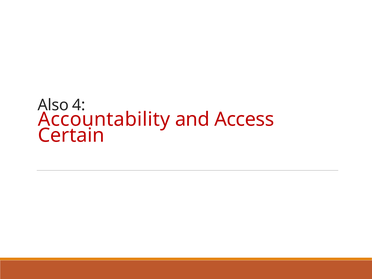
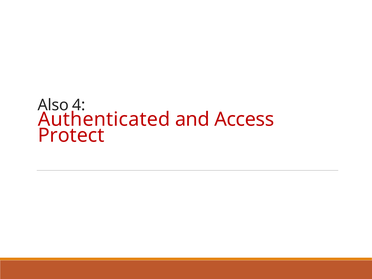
Accountability: Accountability -> Authenticated (104, 119)
Certain: Certain -> Protect (71, 135)
